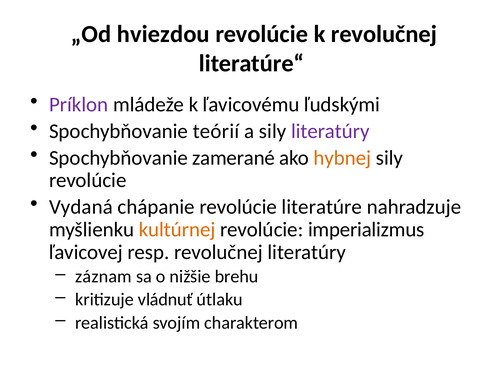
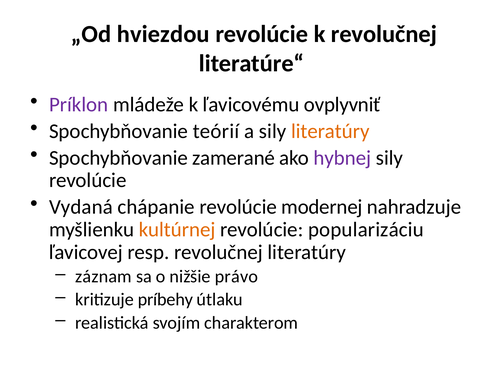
ľudskými: ľudskými -> ovplyvniť (342, 105)
literatúry colour: purple -> orange (330, 131)
hybnej colour: orange -> purple (342, 158)
literatúre: literatúre -> modernej (322, 207)
imperializmus: imperializmus -> popularizáciu (366, 230)
brehu: brehu -> právo (236, 277)
vládnuť: vládnuť -> príbehy (165, 300)
